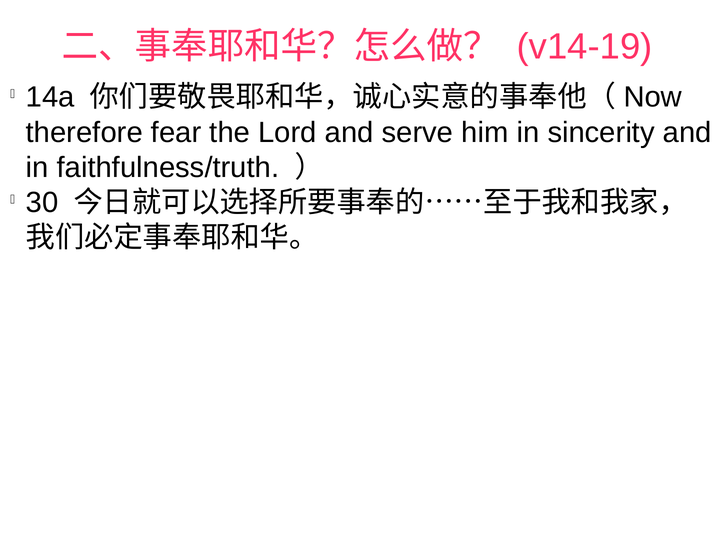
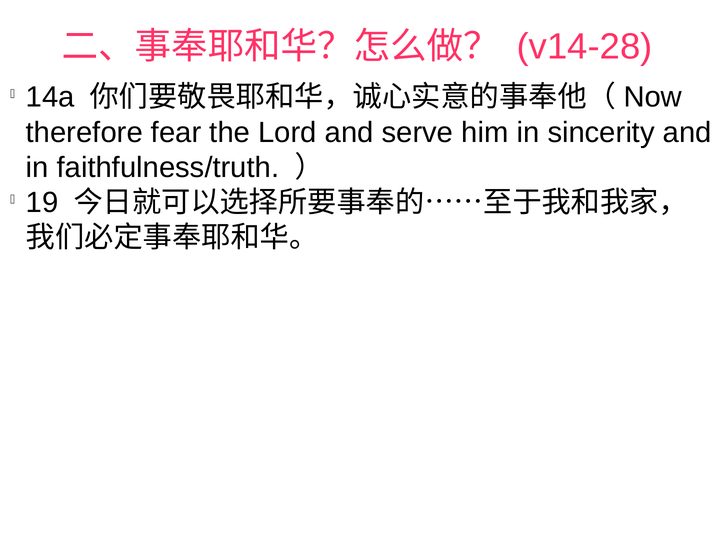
v14-19: v14-19 -> v14-28 (585, 47)
30: 30 -> 19 (42, 202)
